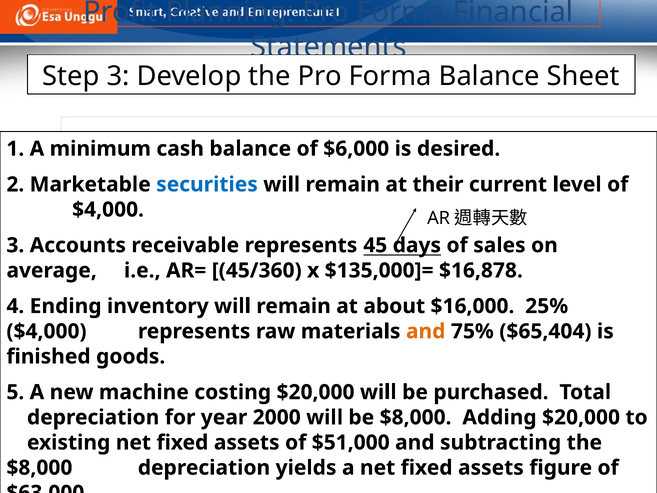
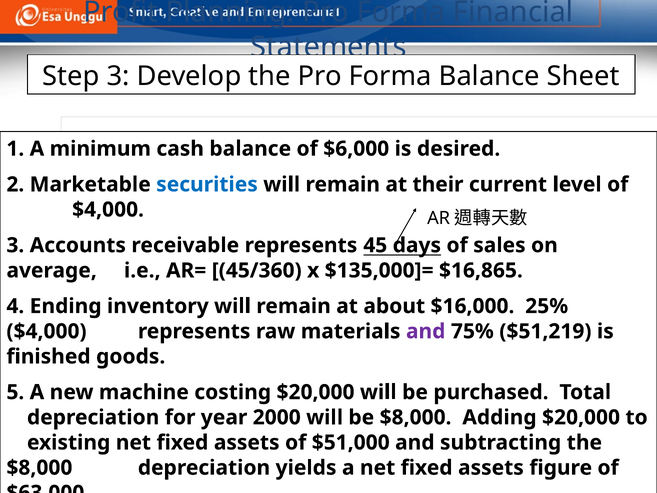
$16,878: $16,878 -> $16,865 (481, 270)
and colour: orange -> purple (426, 331)
$65,404: $65,404 -> $51,219 (545, 331)
